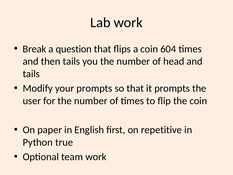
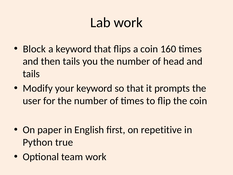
Break: Break -> Block (34, 49)
a question: question -> keyword (74, 49)
604: 604 -> 160 (168, 49)
your prompts: prompts -> keyword (94, 88)
